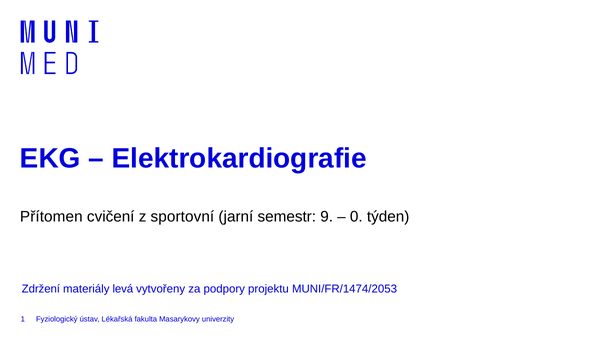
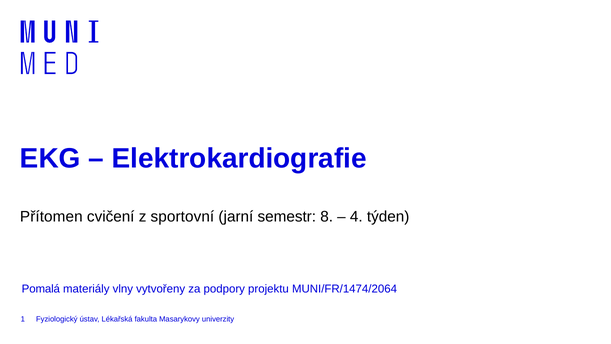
9: 9 -> 8 (327, 217)
0: 0 -> 4 (356, 217)
Zdržení: Zdržení -> Pomalá (41, 289)
levá: levá -> vlny (123, 289)
MUNI/FR/1474/2053: MUNI/FR/1474/2053 -> MUNI/FR/1474/2064 (345, 289)
